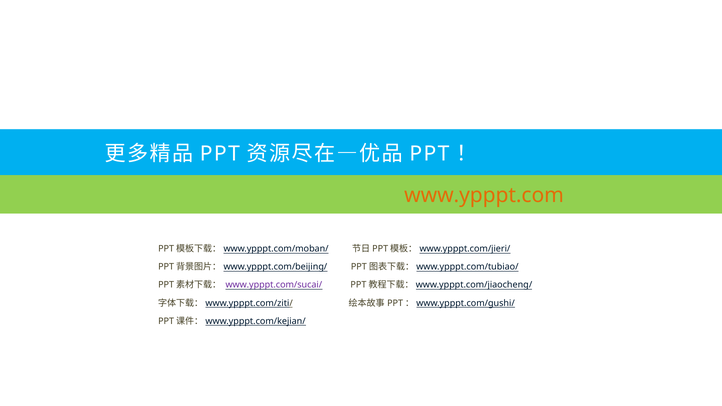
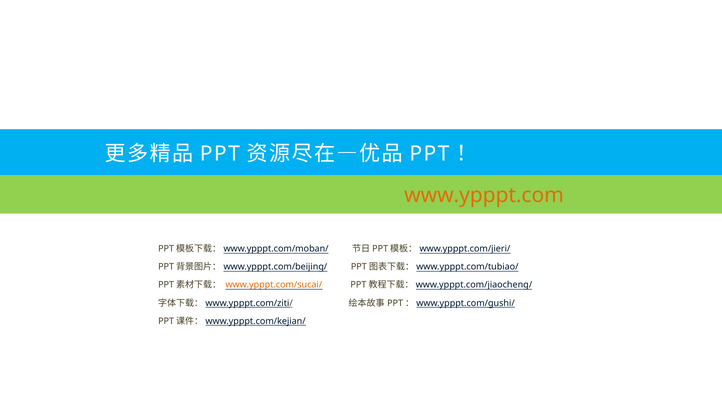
www.ypppt.com/sucai/ colour: purple -> orange (274, 285)
